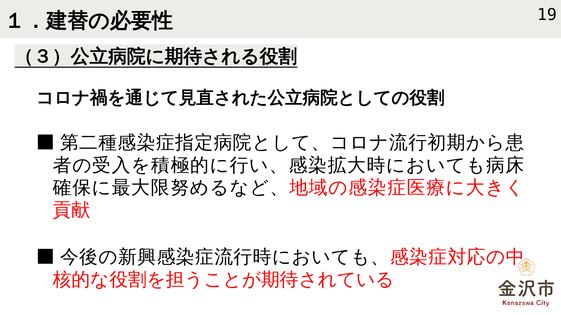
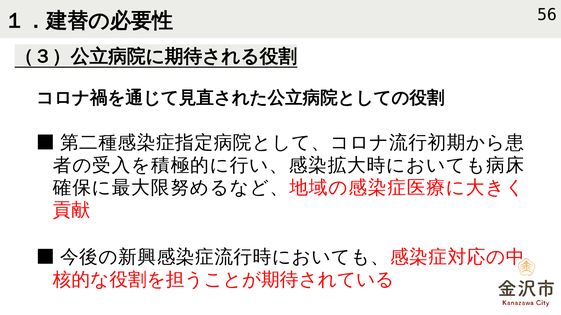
19: 19 -> 56 (547, 15)
